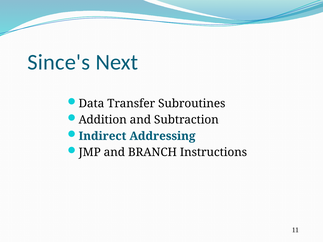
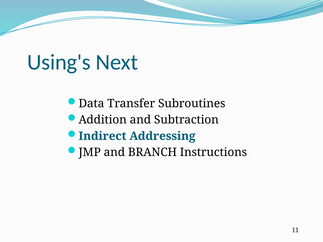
Since's: Since's -> Using's (59, 62)
